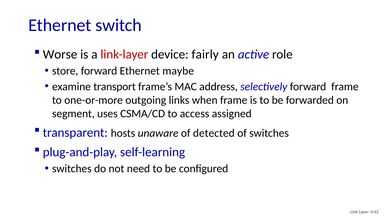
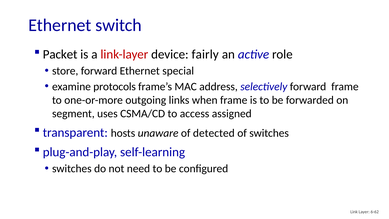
Worse: Worse -> Packet (60, 54)
maybe: maybe -> special (178, 71)
transport: transport -> protocols (115, 86)
